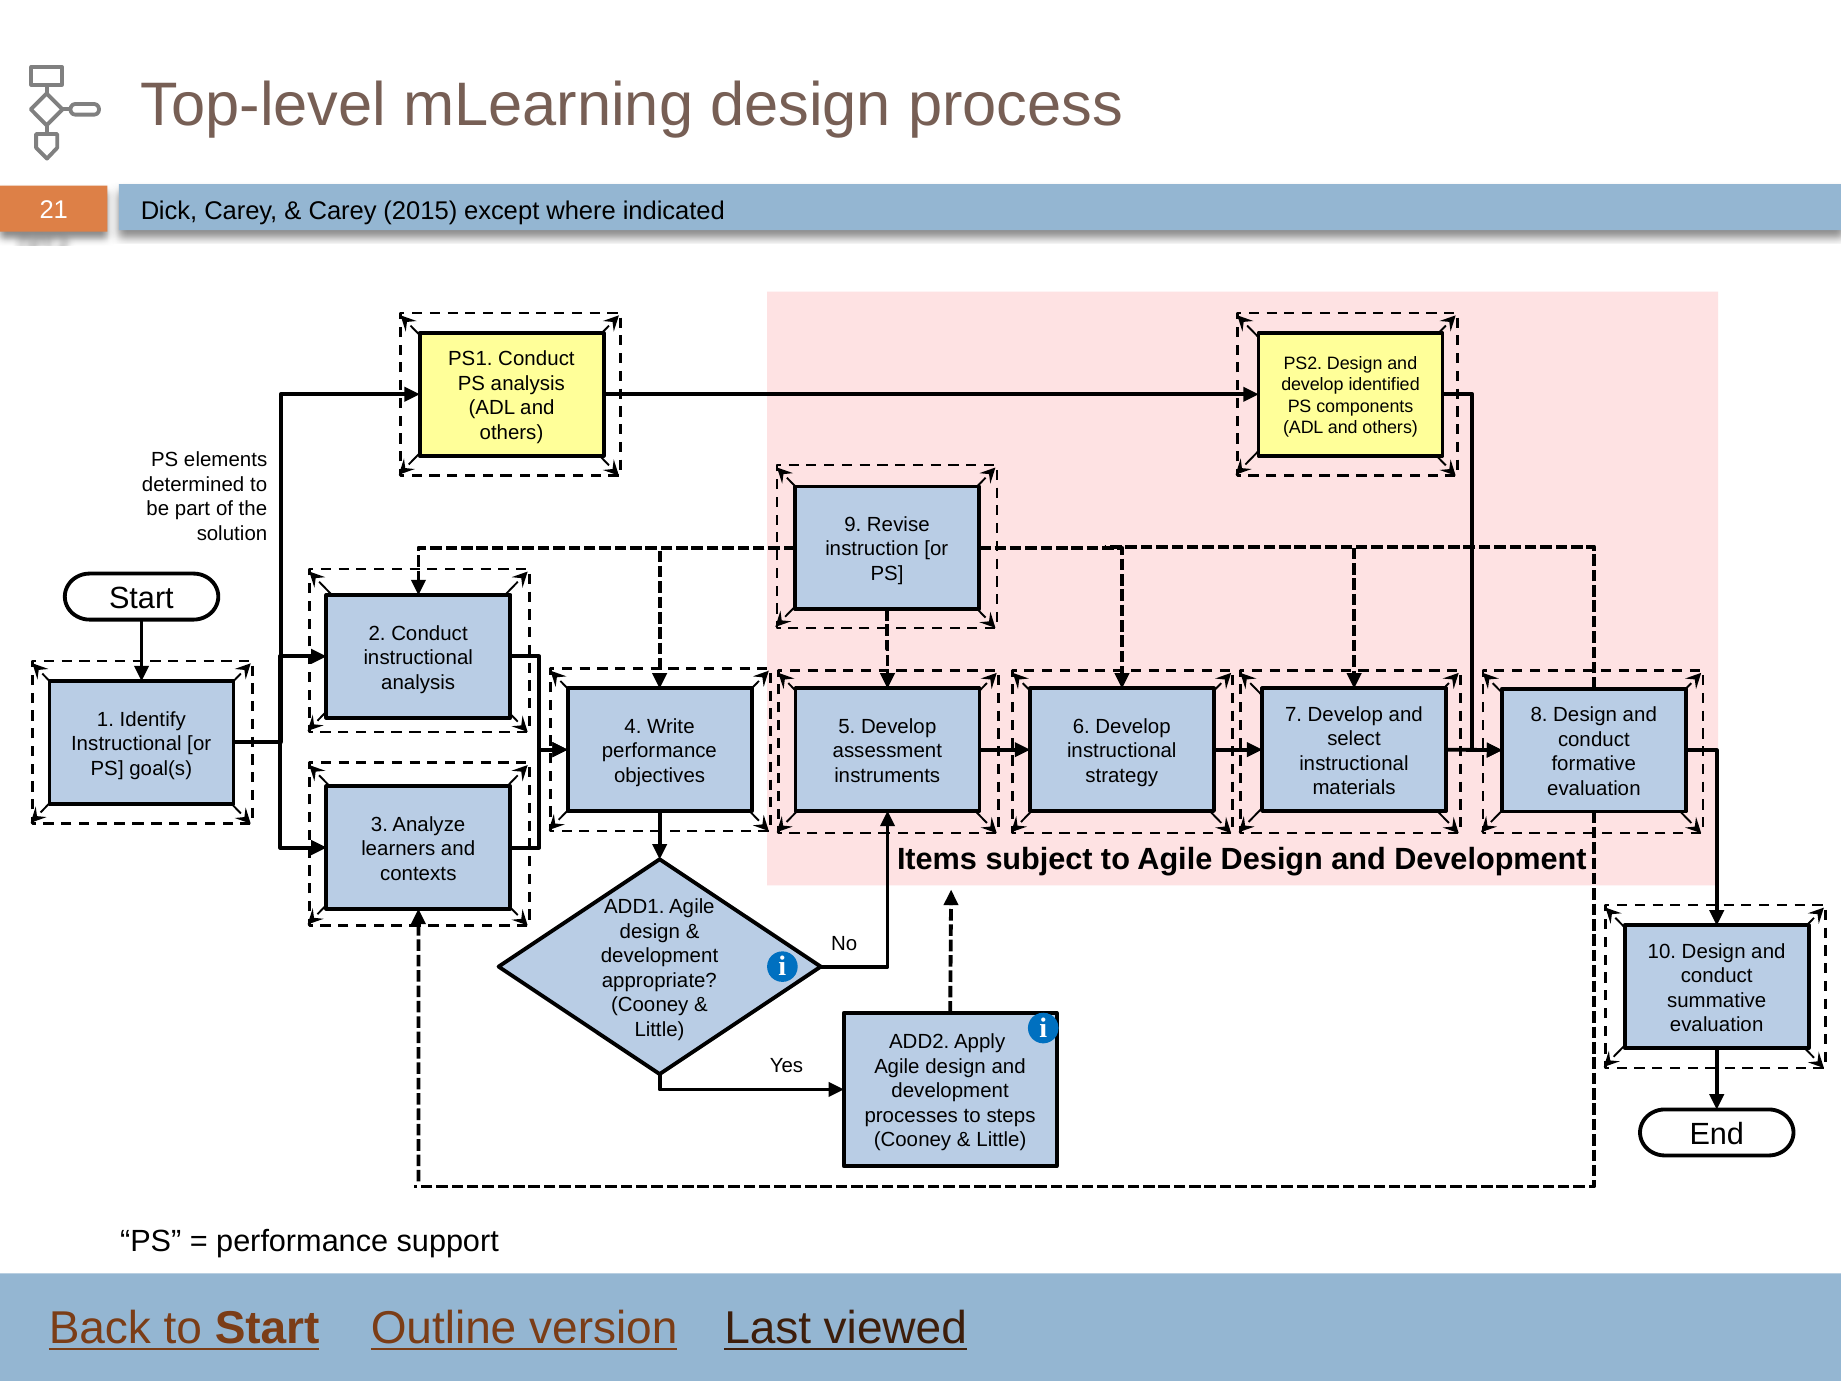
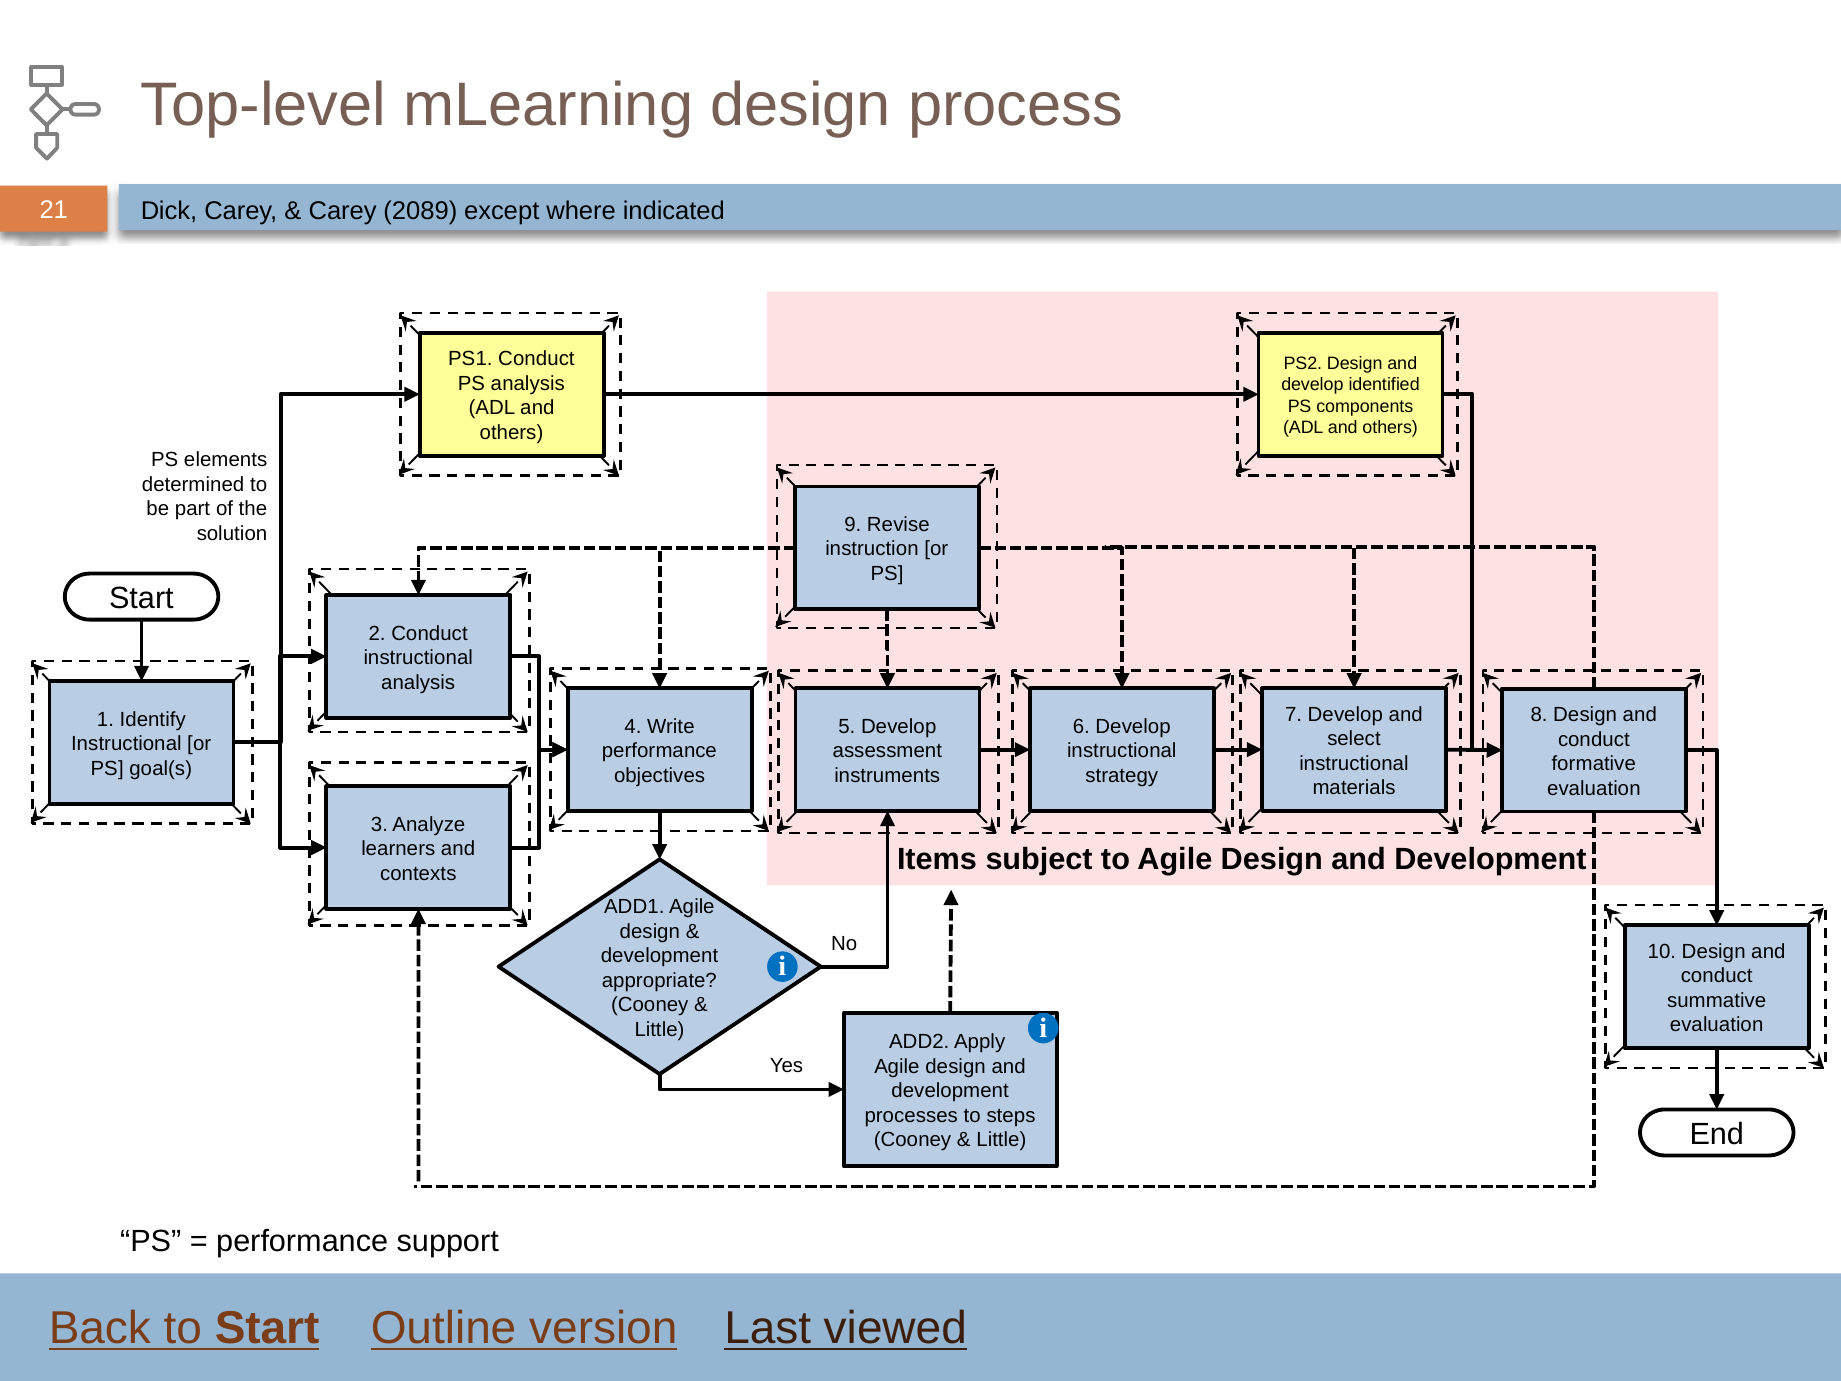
2015: 2015 -> 2089 (420, 211)
